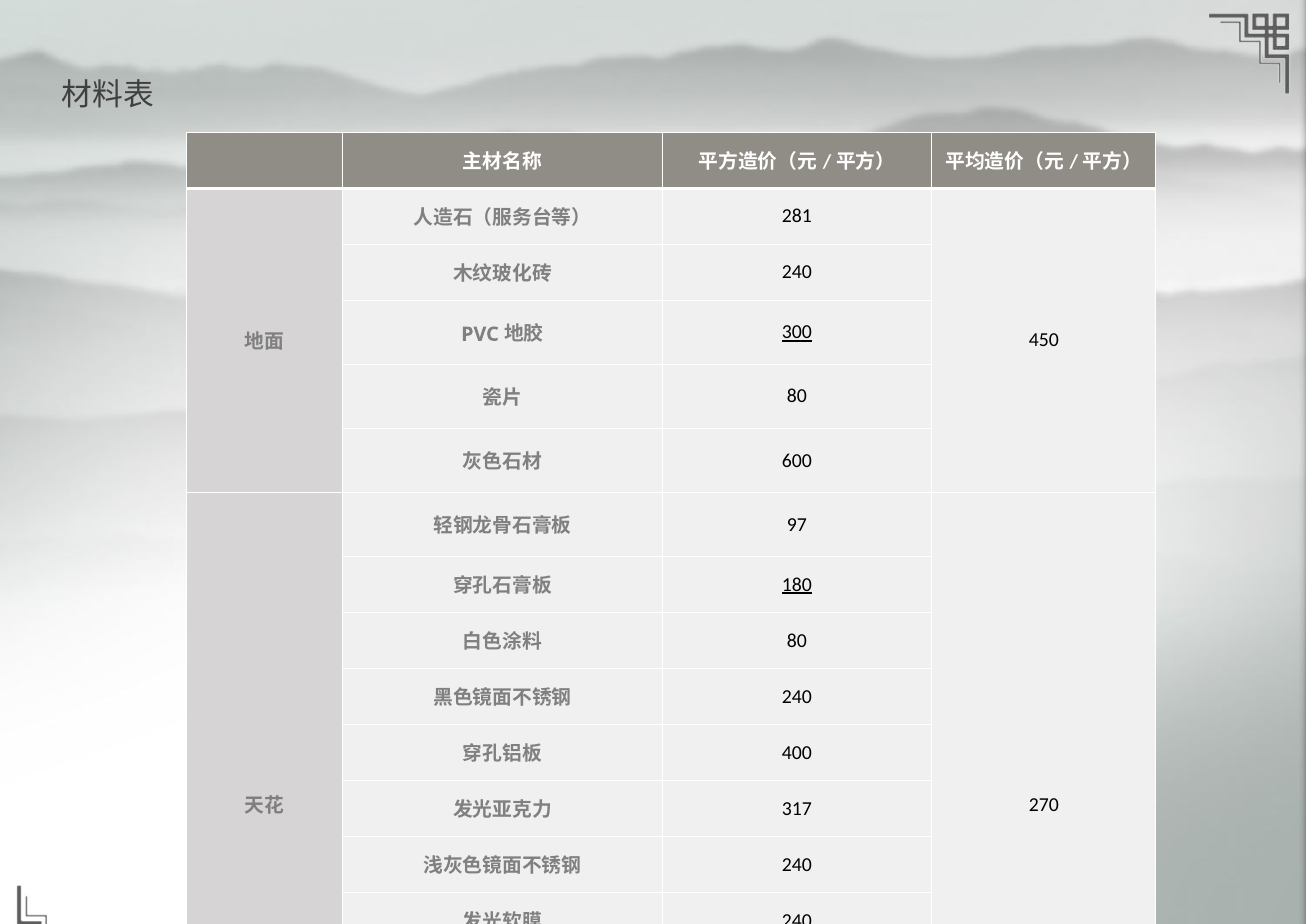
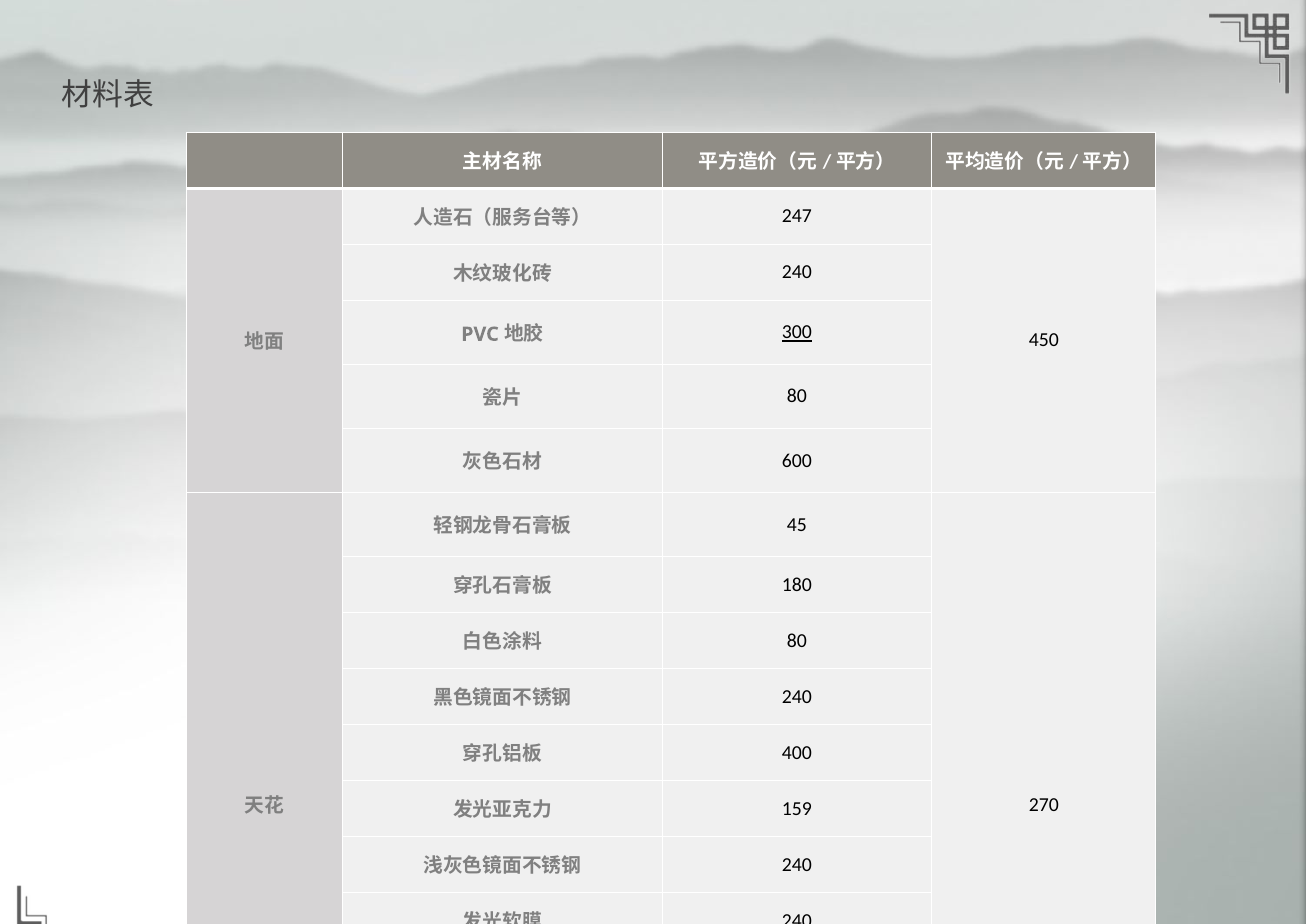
281: 281 -> 247 (797, 216)
97: 97 -> 45 (797, 524)
180 underline: present -> none (797, 584)
317: 317 -> 159 (797, 808)
